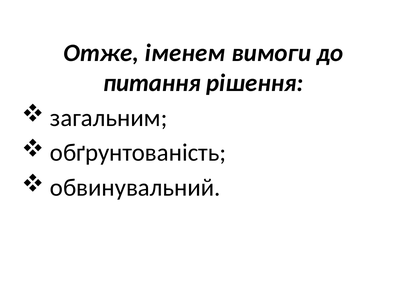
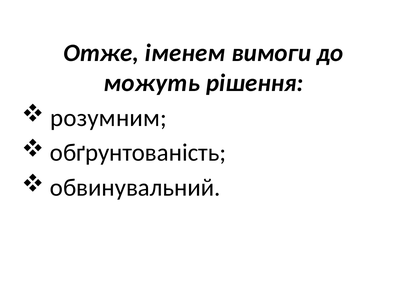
питання: питання -> можуть (152, 83)
загальним: загальним -> розумним (109, 117)
